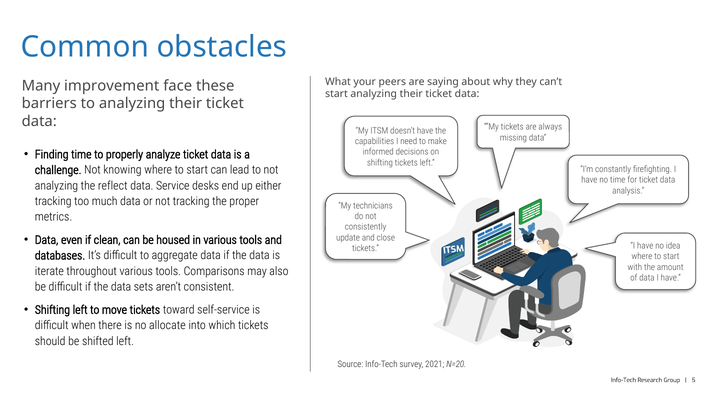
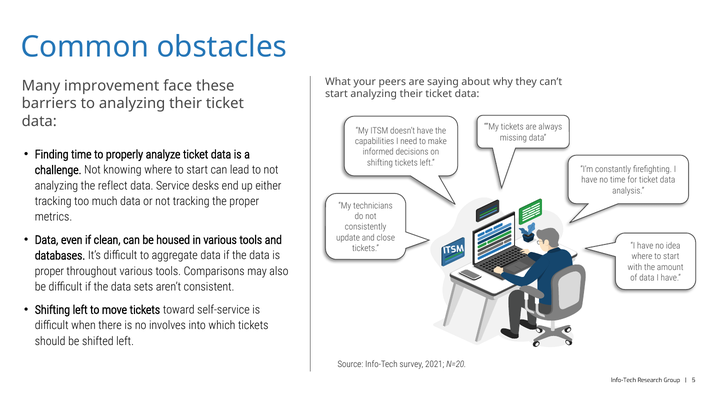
iterate: iterate -> proper (49, 272)
allocate: allocate -> involves (167, 326)
